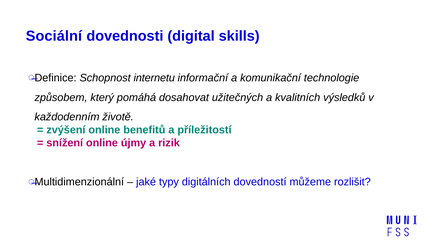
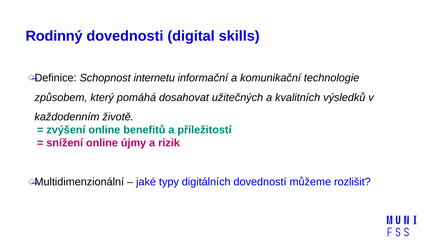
Sociální: Sociální -> Rodinný (54, 36)
